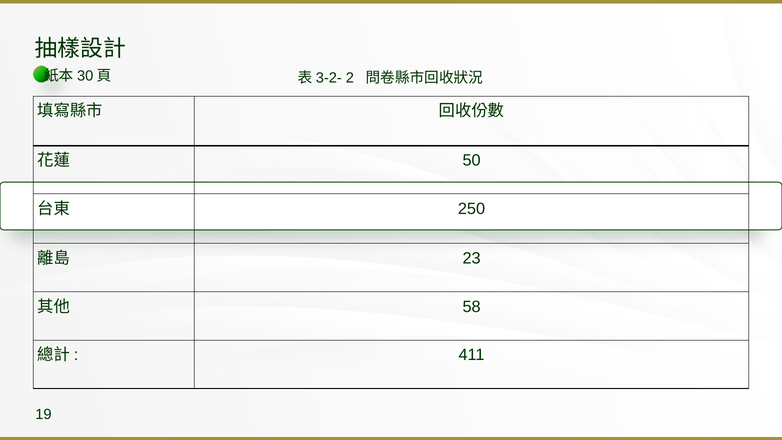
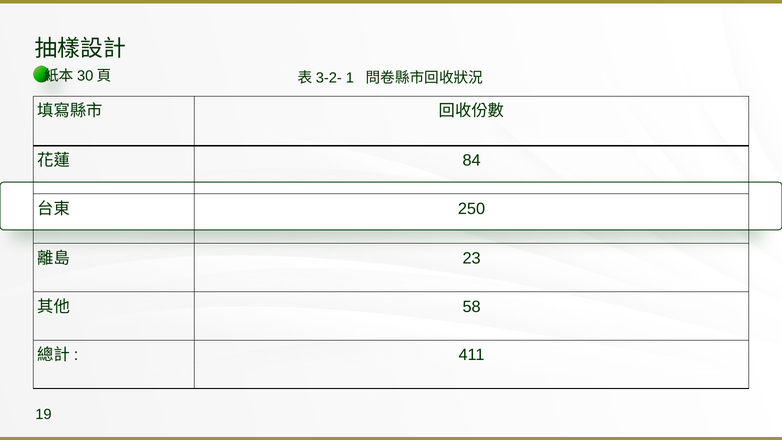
2: 2 -> 1 (350, 78)
50: 50 -> 84 (472, 160)
